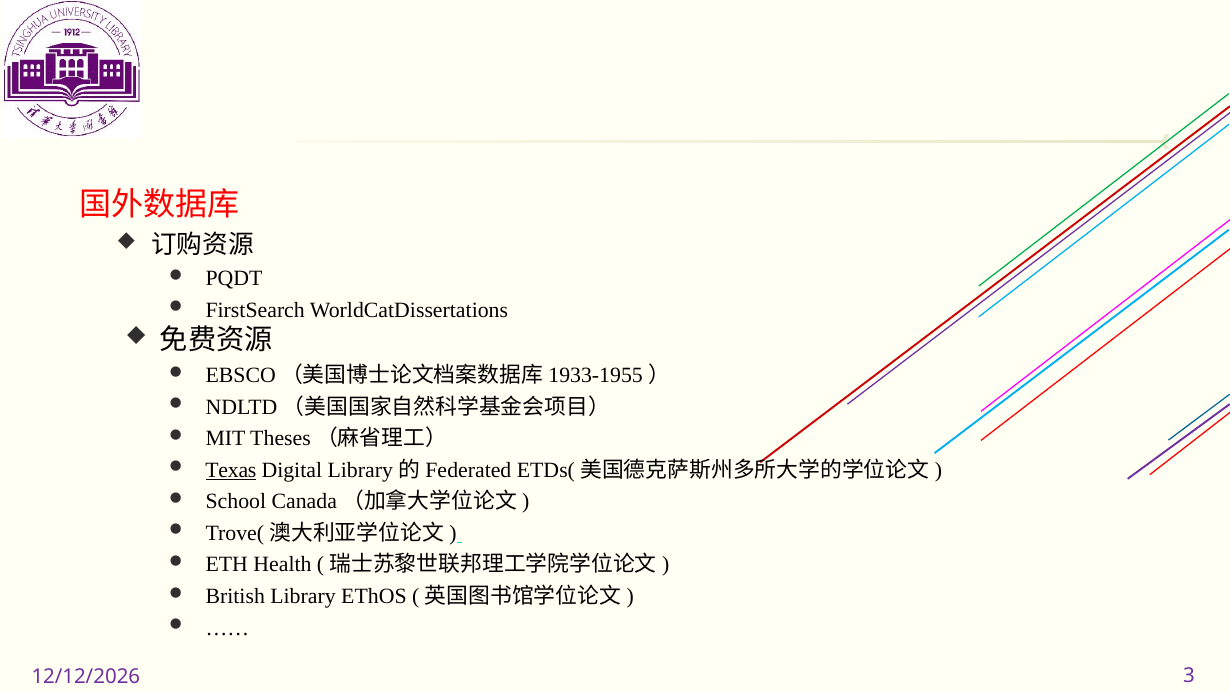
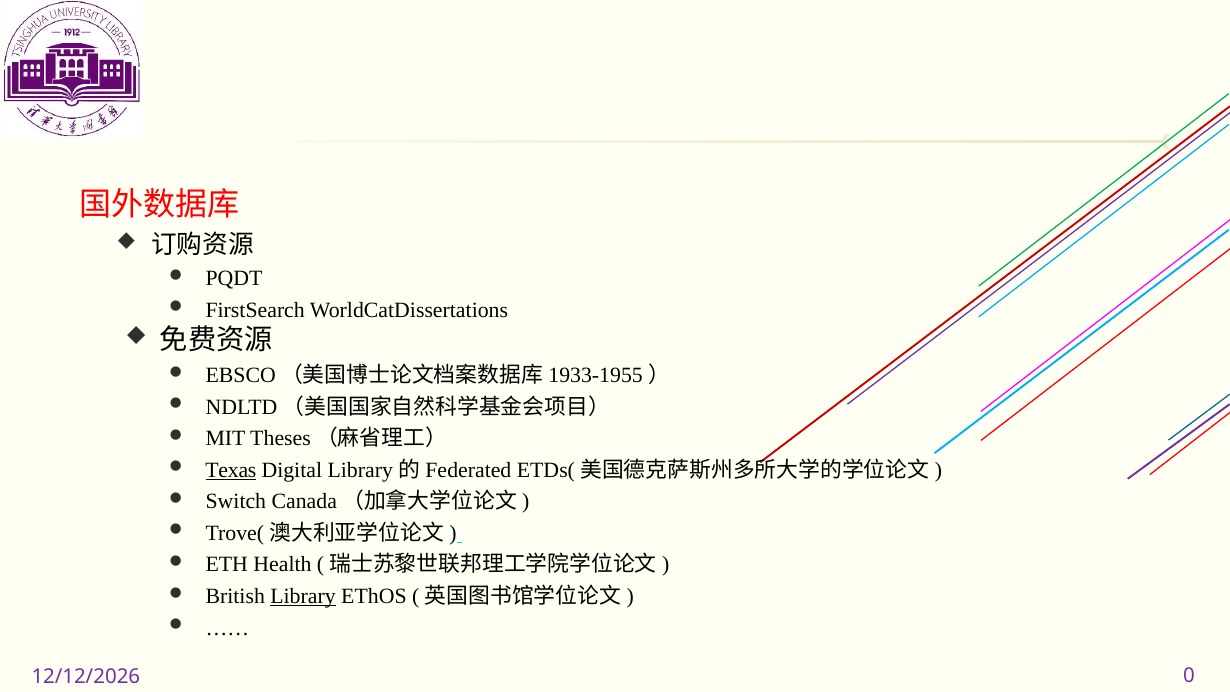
School: School -> Switch (236, 502)
Library underline: none -> present (303, 596)
3: 3 -> 0 (1189, 675)
